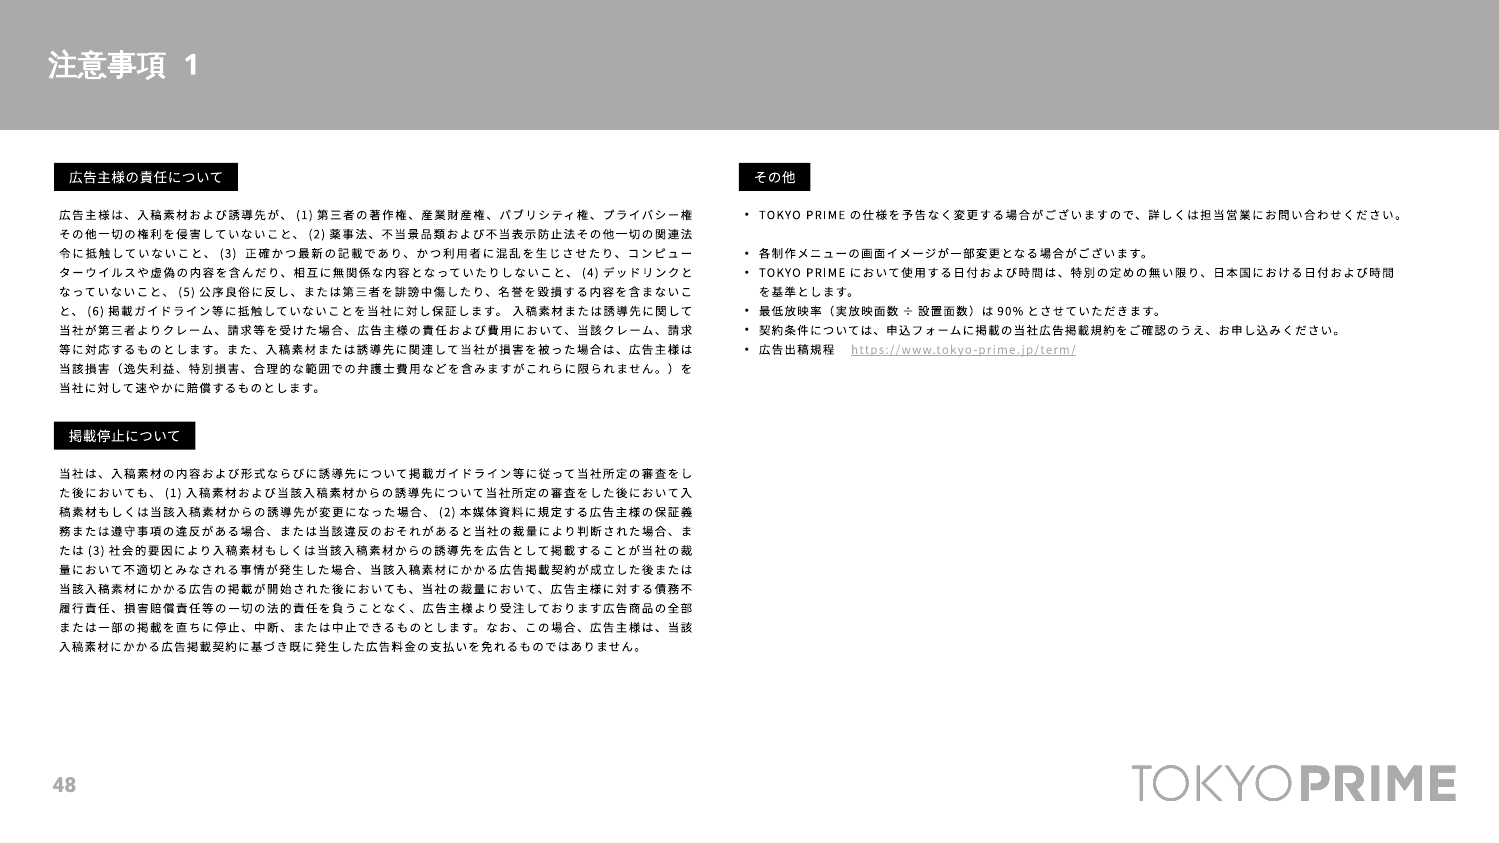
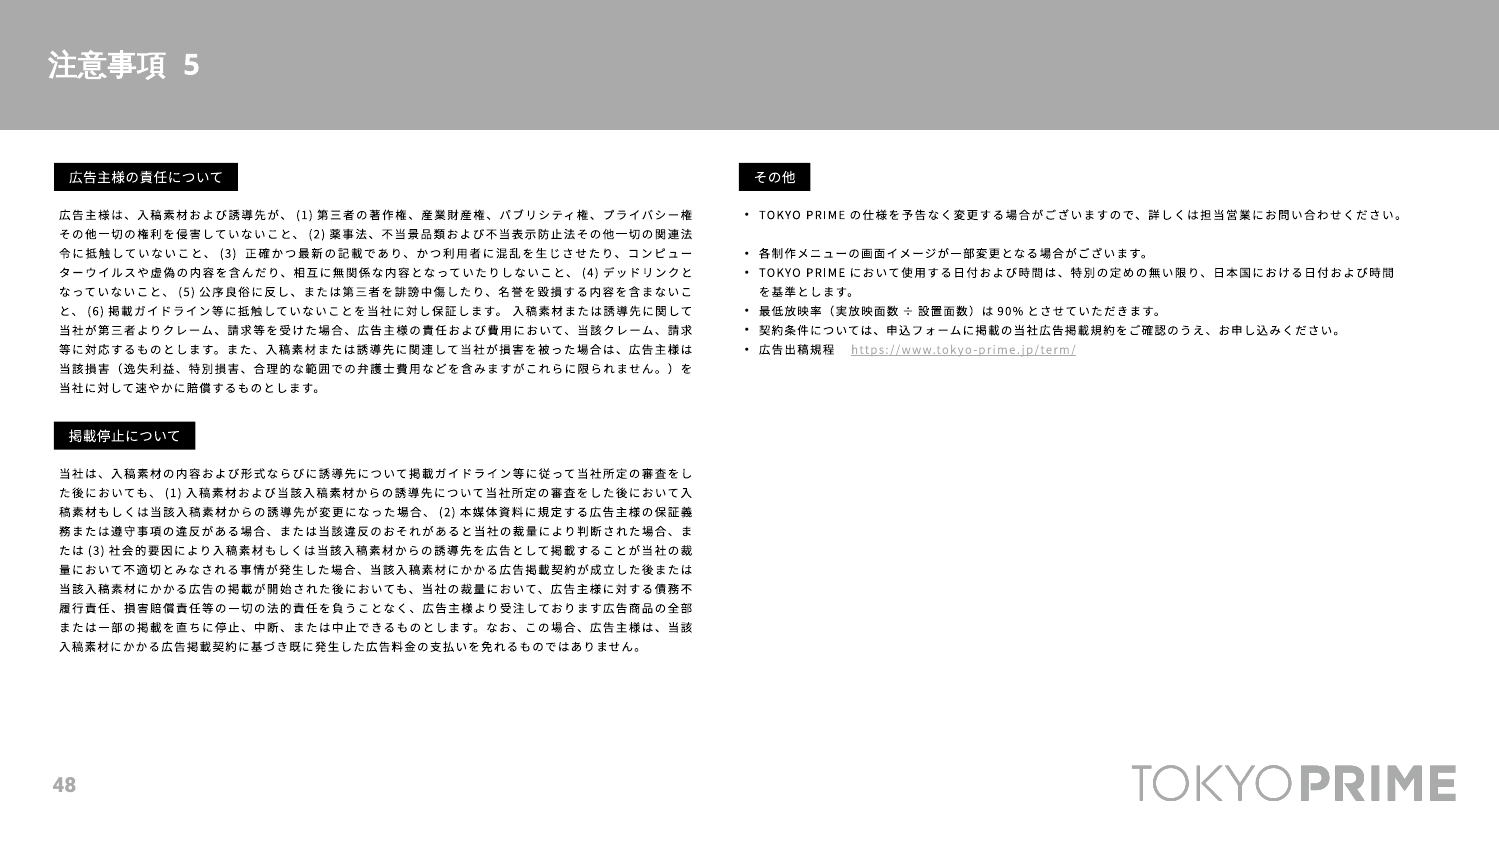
1: 1 -> 5 (192, 65)
